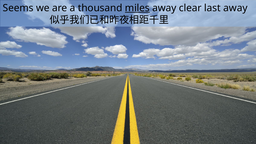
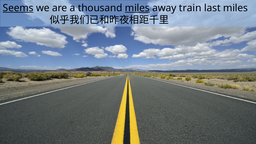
Seems underline: none -> present (18, 8)
clear: clear -> train (190, 8)
last away: away -> miles (235, 8)
